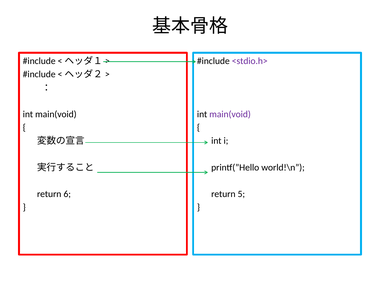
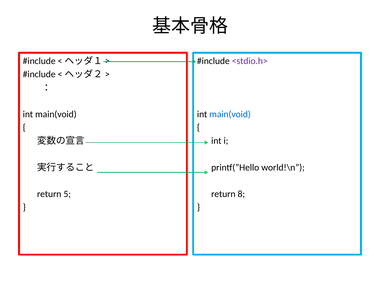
main(void colour: purple -> blue (230, 114)
6: 6 -> 5 (67, 194)
5: 5 -> 8 (241, 194)
